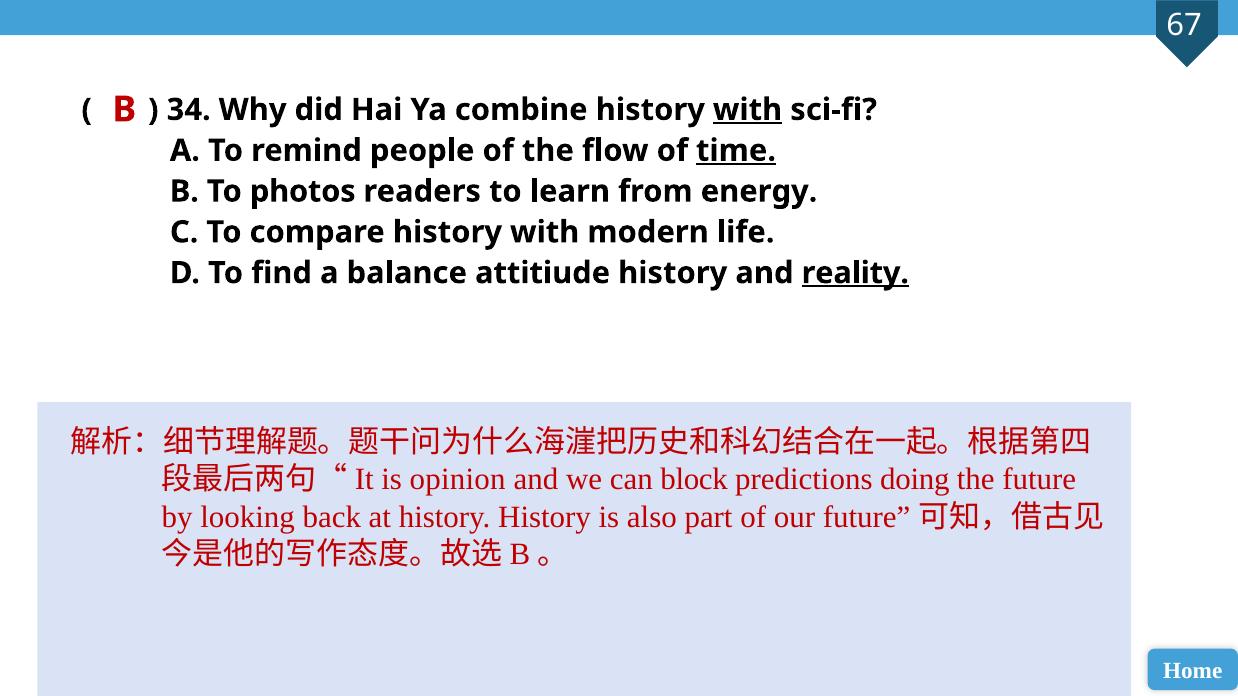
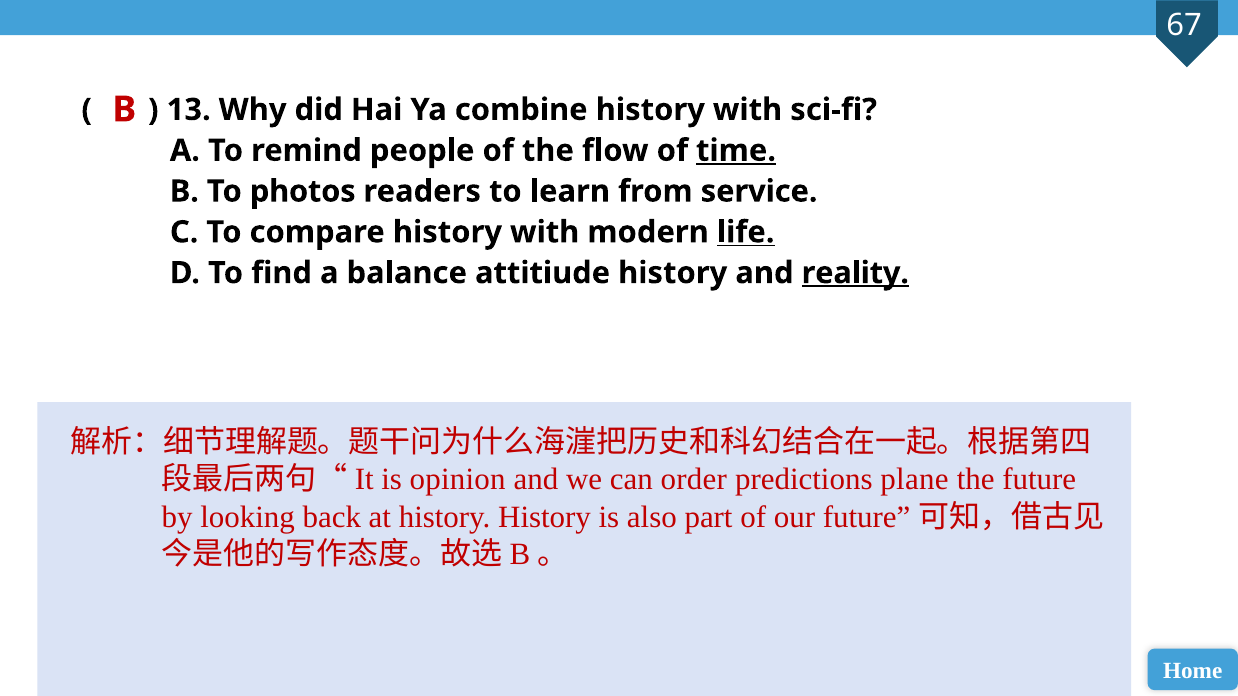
34: 34 -> 13 (189, 110)
with underline: present -> none (748, 110)
energy: energy -> service (759, 191)
life underline: none -> present (746, 232)
block: block -> order (694, 480)
doing: doing -> plane (915, 480)
